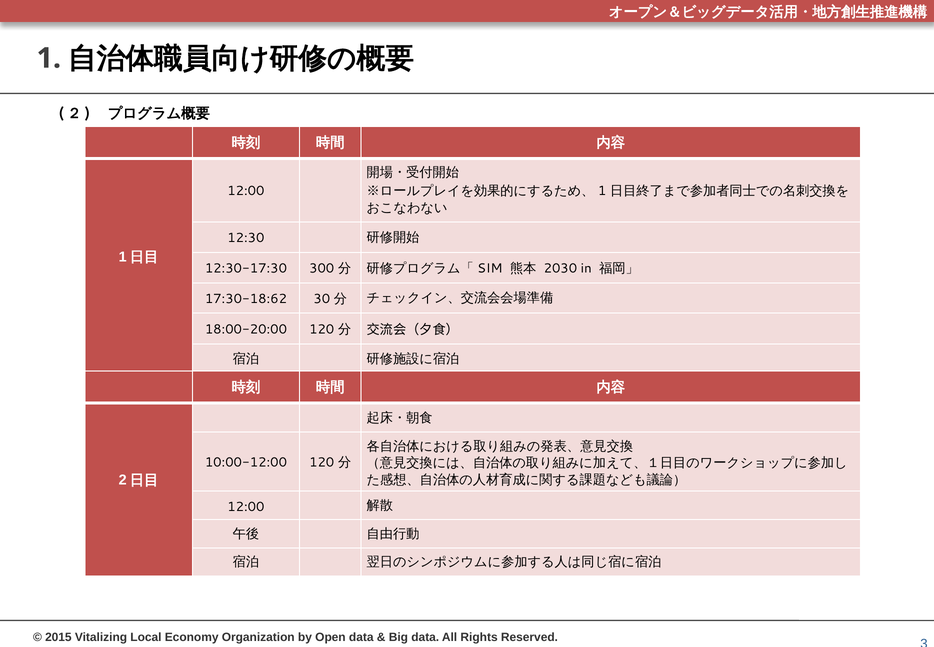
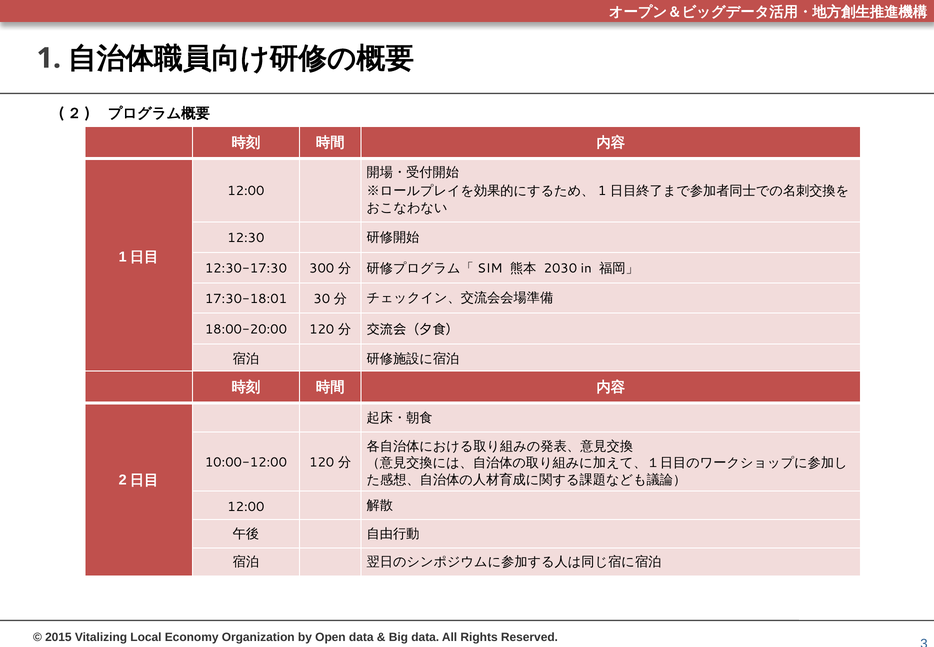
17:30-18:62: 17:30-18:62 -> 17:30-18:01 (246, 299)
